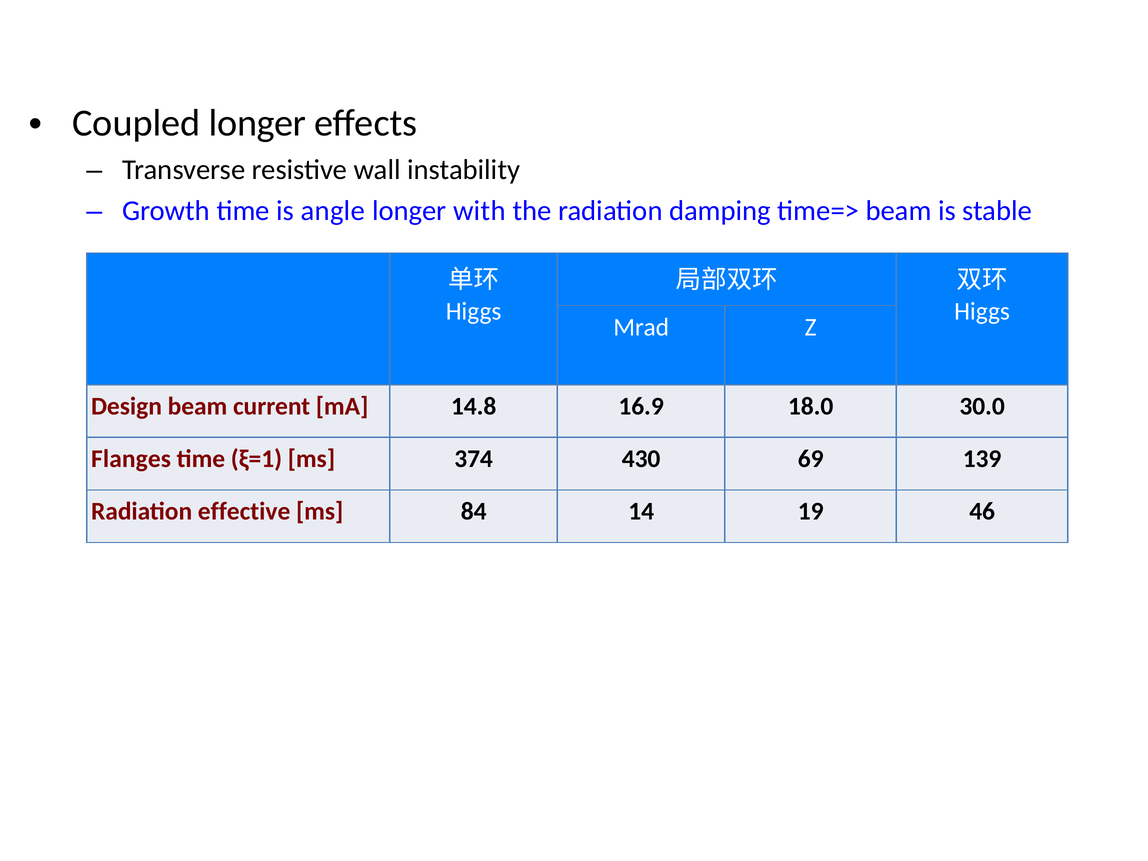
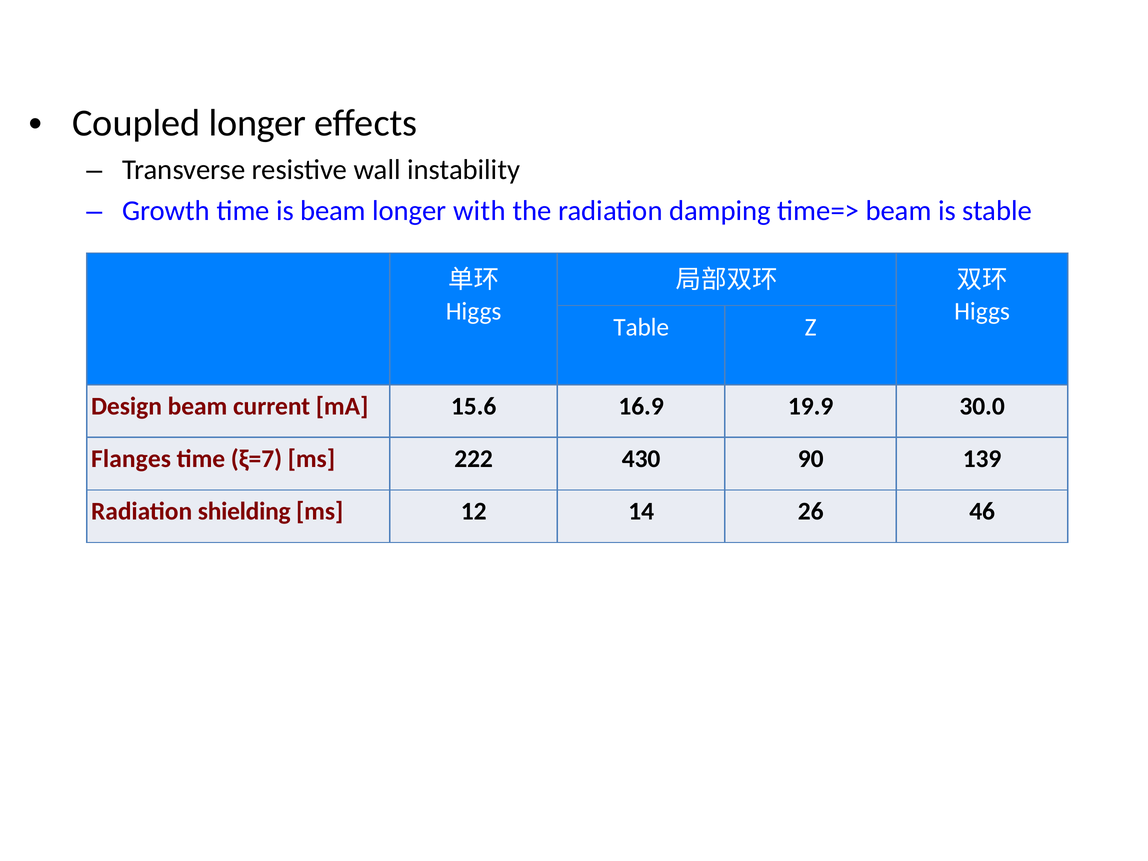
is angle: angle -> beam (333, 211)
Mrad: Mrad -> Table (641, 327)
14.8: 14.8 -> 15.6 (474, 406)
18.0: 18.0 -> 19.9 (811, 406)
ξ=1: ξ=1 -> ξ=7 (256, 459)
374: 374 -> 222 (474, 459)
69: 69 -> 90 (811, 459)
effective: effective -> shielding (244, 512)
84: 84 -> 12 (474, 512)
19: 19 -> 26 (811, 512)
